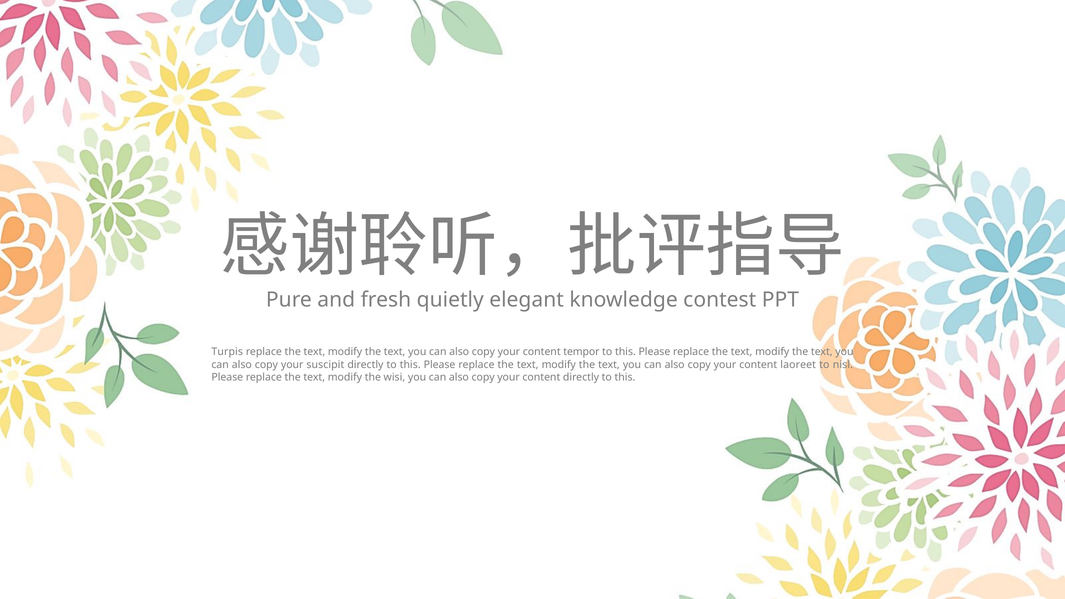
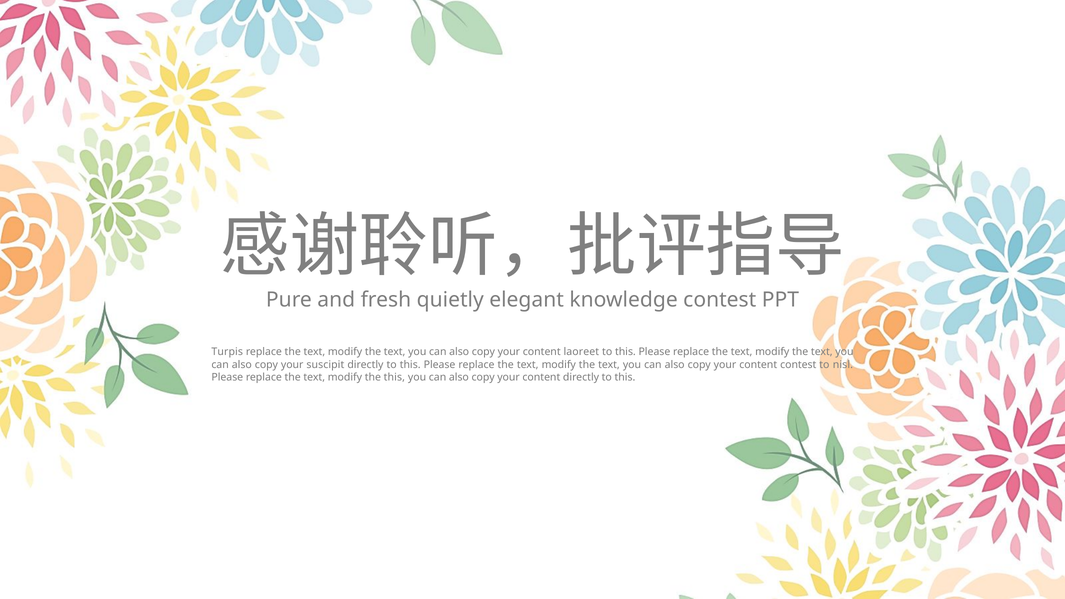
tempor: tempor -> laoreet (581, 352)
content laoreet: laoreet -> contest (798, 365)
the wisi: wisi -> this (394, 377)
